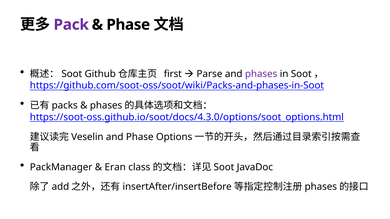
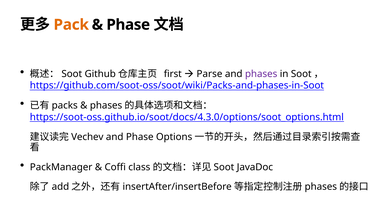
Pack colour: purple -> orange (71, 25)
Veselin: Veselin -> Vechev (87, 137)
Eran: Eran -> Coffi (115, 167)
